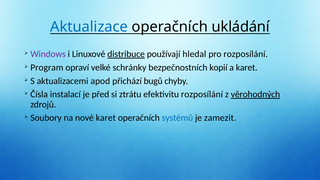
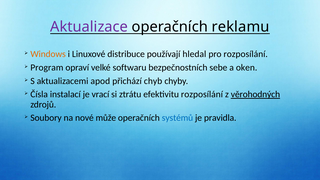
Aktualizace colour: blue -> purple (89, 27)
ukládání: ukládání -> reklamu (241, 27)
Windows colour: purple -> orange (48, 54)
distribuce underline: present -> none (126, 54)
schránky: schránky -> softwaru (130, 68)
kopií: kopií -> sebe (218, 68)
a karet: karet -> oken (247, 68)
bugů: bugů -> chyb (153, 81)
před: před -> vrací (100, 94)
nové karet: karet -> může (106, 118)
zamezit: zamezit -> pravidla (220, 118)
